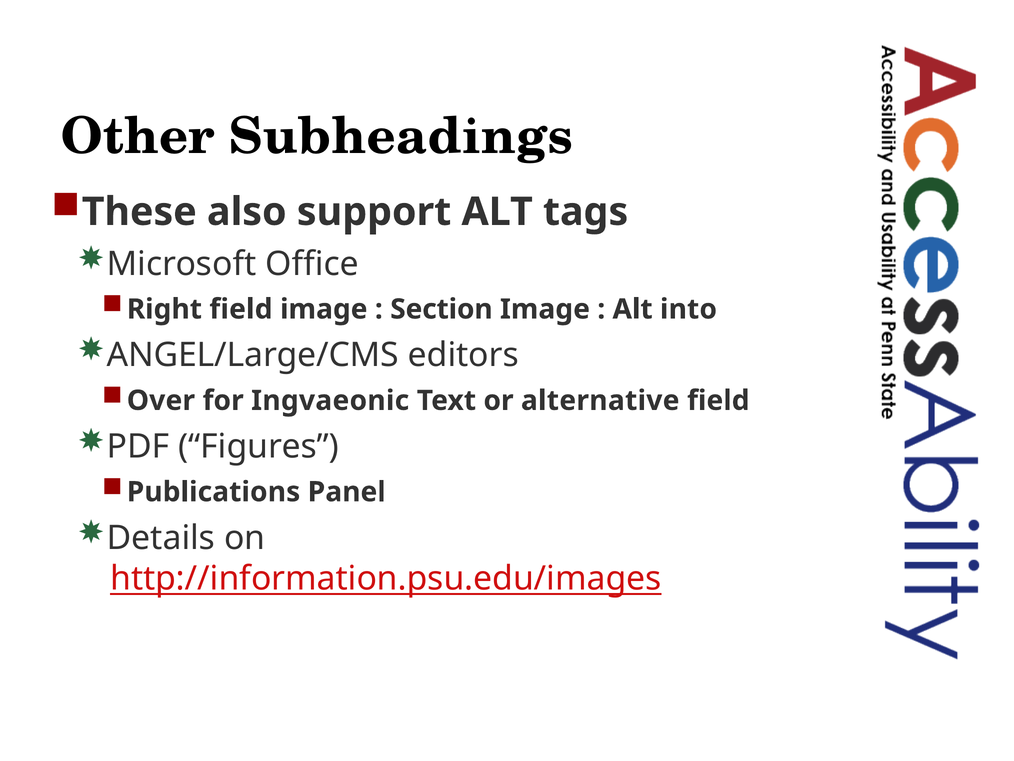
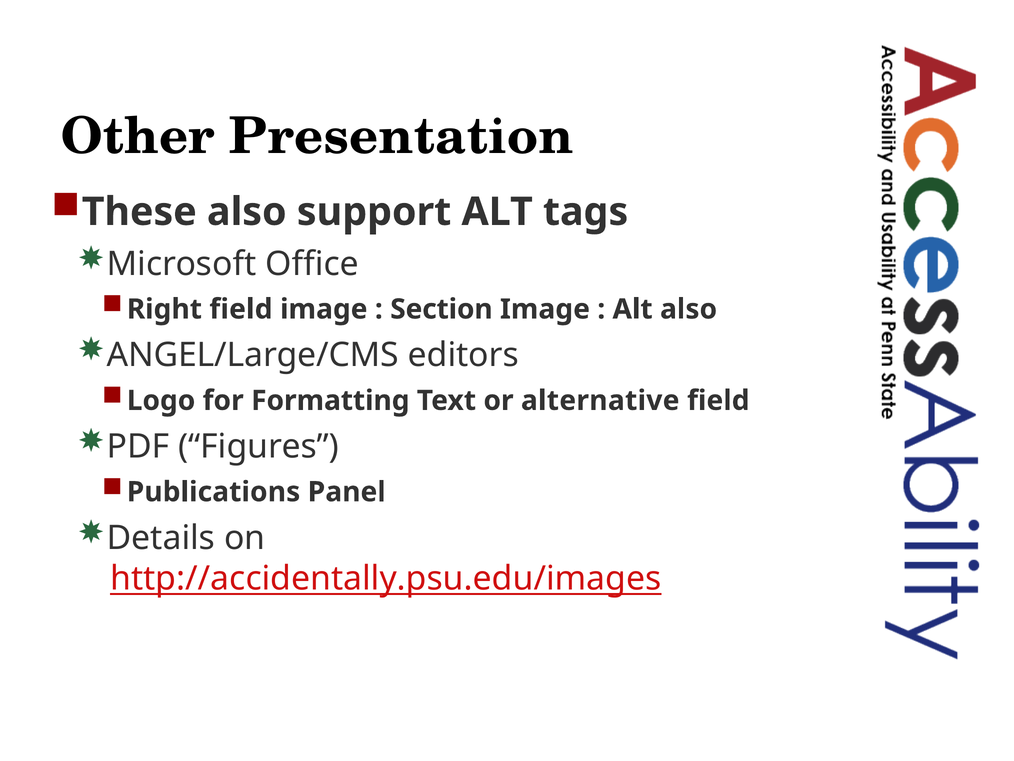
Subheadings: Subheadings -> Presentation (401, 136)
Alt into: into -> also (689, 309)
Over: Over -> Logo (161, 400)
Ingvaeonic: Ingvaeonic -> Formatting (330, 400)
http://information.psu.edu/images: http://information.psu.edu/images -> http://accidentally.psu.edu/images (386, 578)
